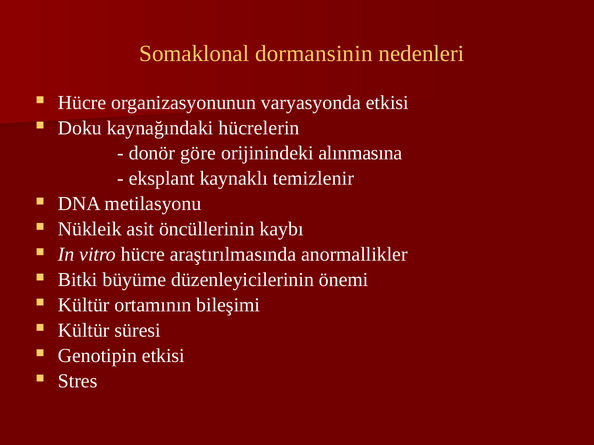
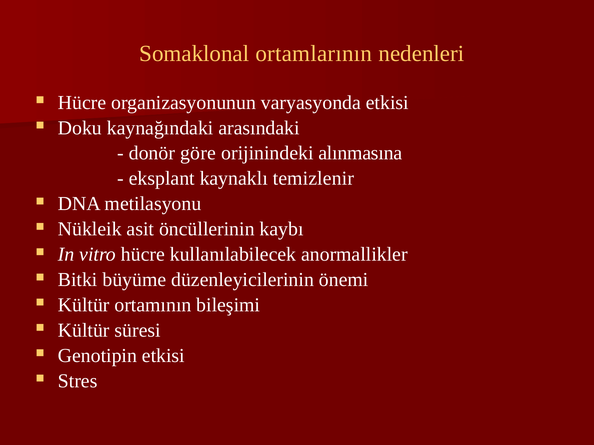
dormansinin: dormansinin -> ortamlarının (314, 54)
hücrelerin: hücrelerin -> arasındaki (259, 128)
araştırılmasında: araştırılmasında -> kullanılabilecek (233, 255)
